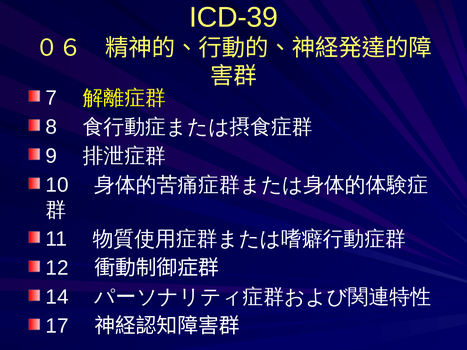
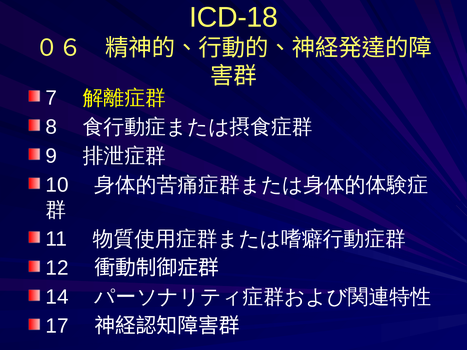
ICD-39: ICD-39 -> ICD-18 (234, 17)
